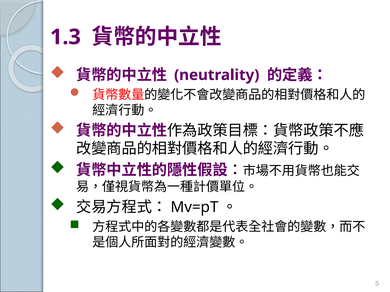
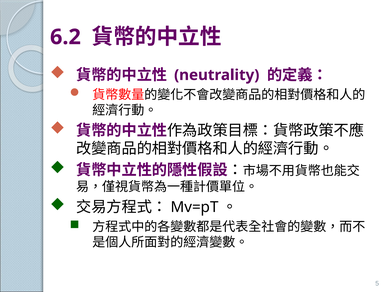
1.3: 1.3 -> 6.2 (65, 37)
